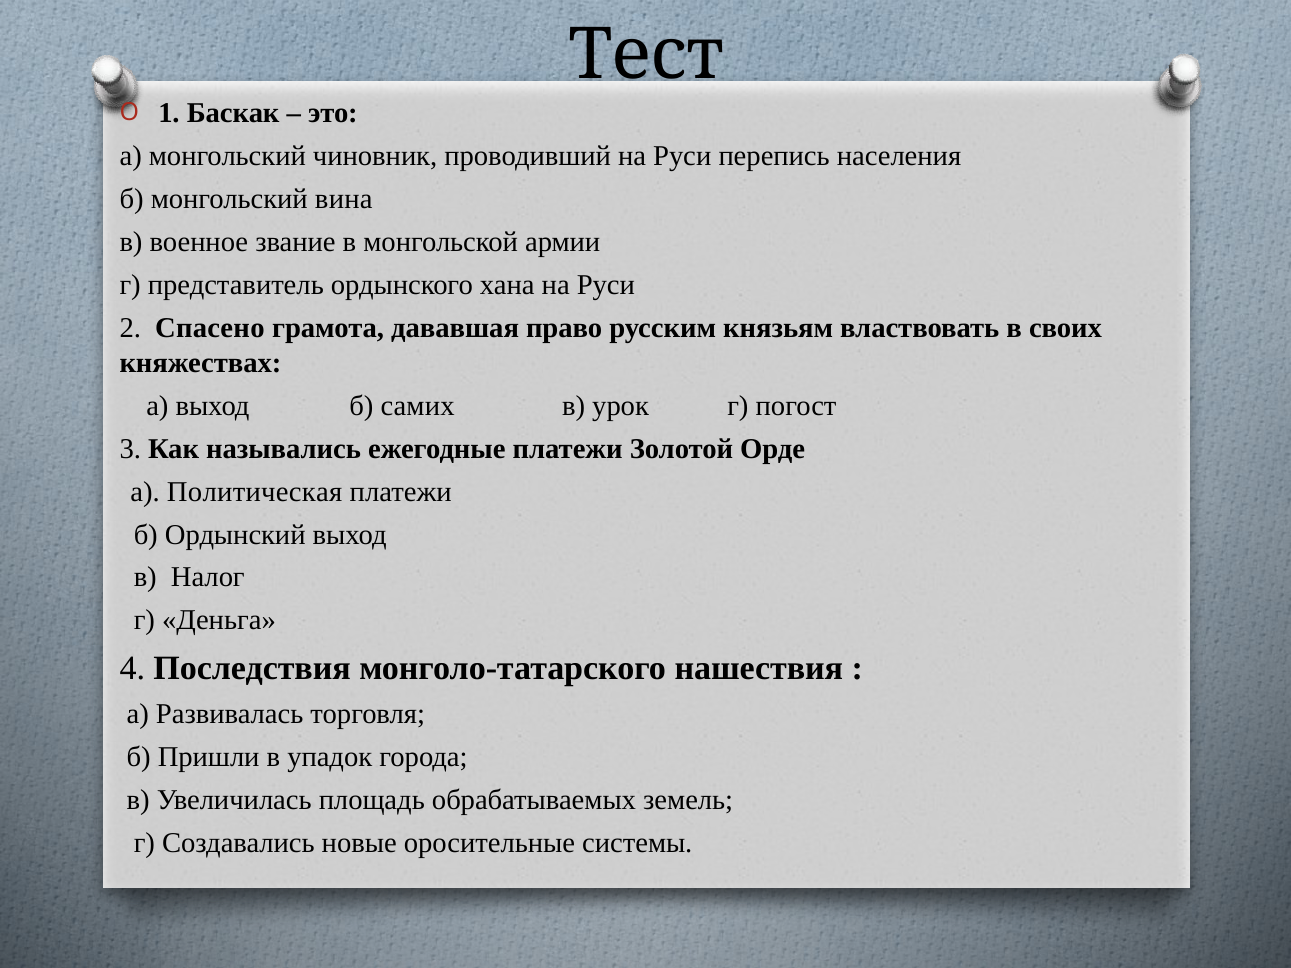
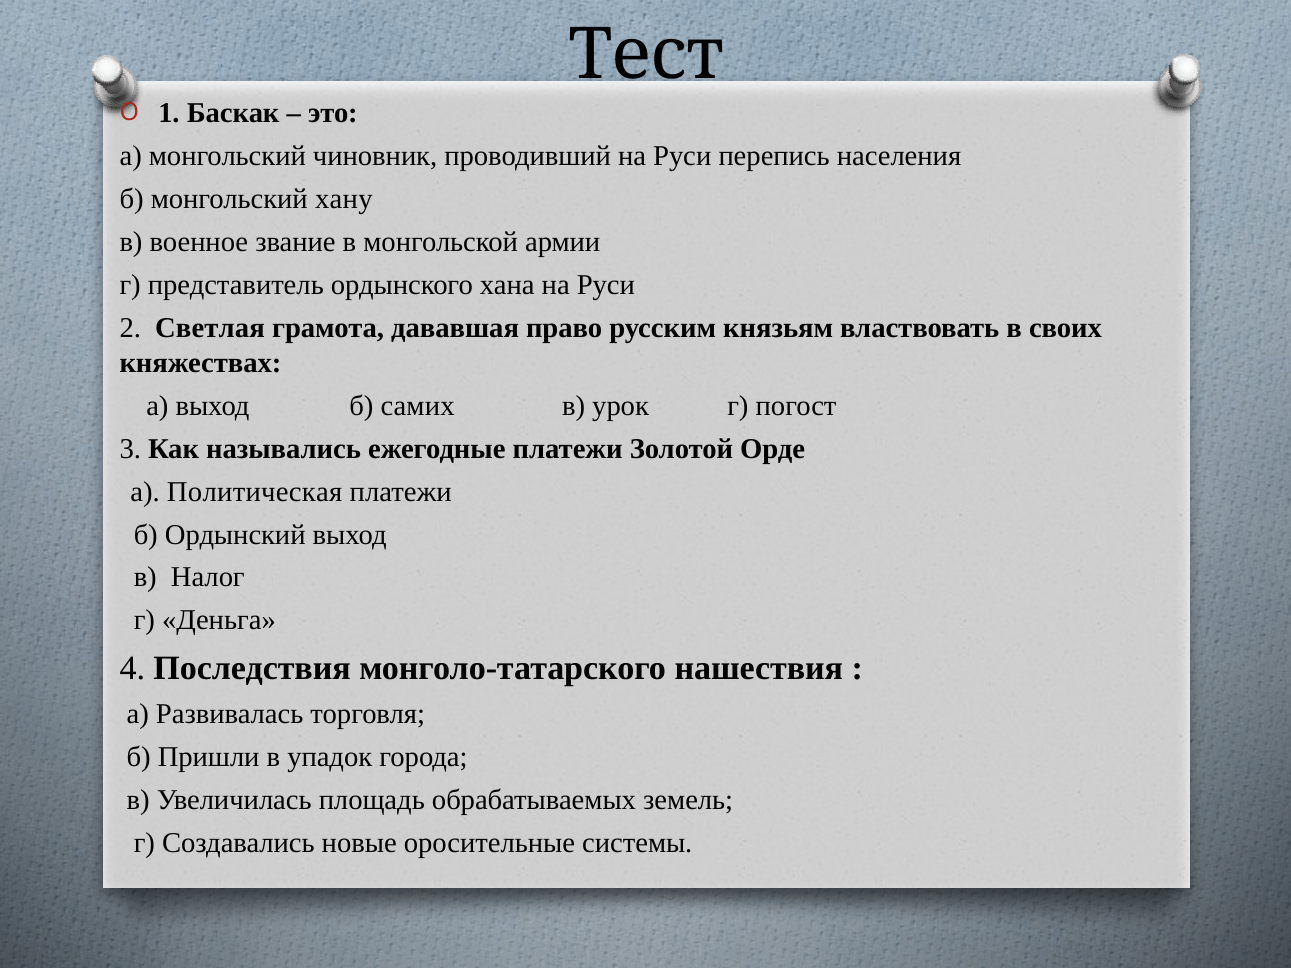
вина: вина -> хану (344, 199)
Спасено: Спасено -> Светлая (210, 328)
